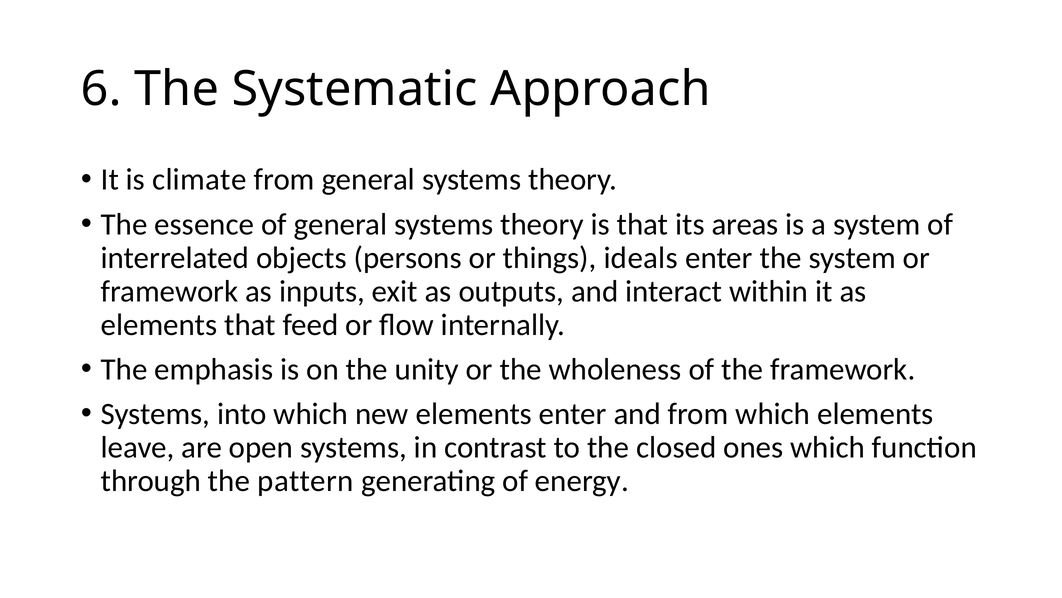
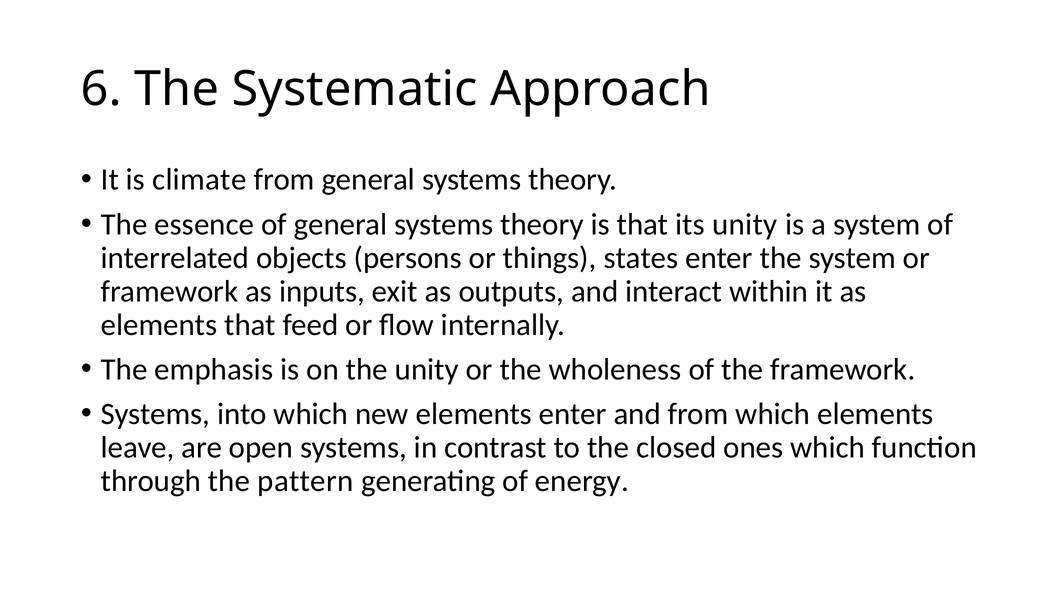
its areas: areas -> unity (745, 224)
ideals: ideals -> states (641, 258)
